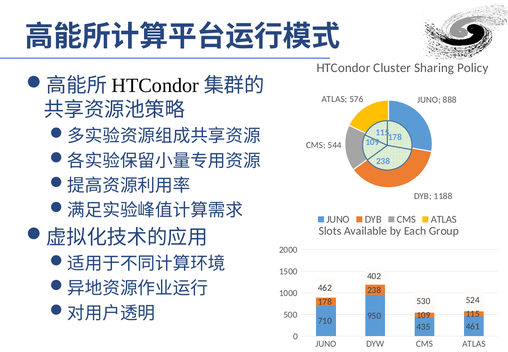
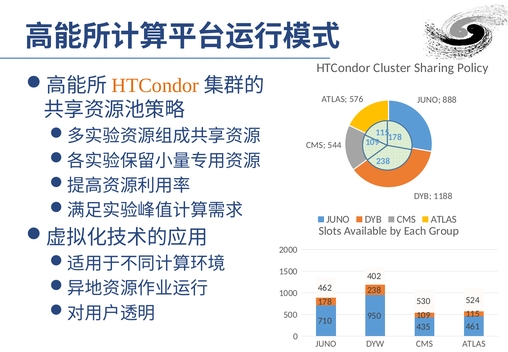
HTCondor colour: black -> orange (155, 86)
